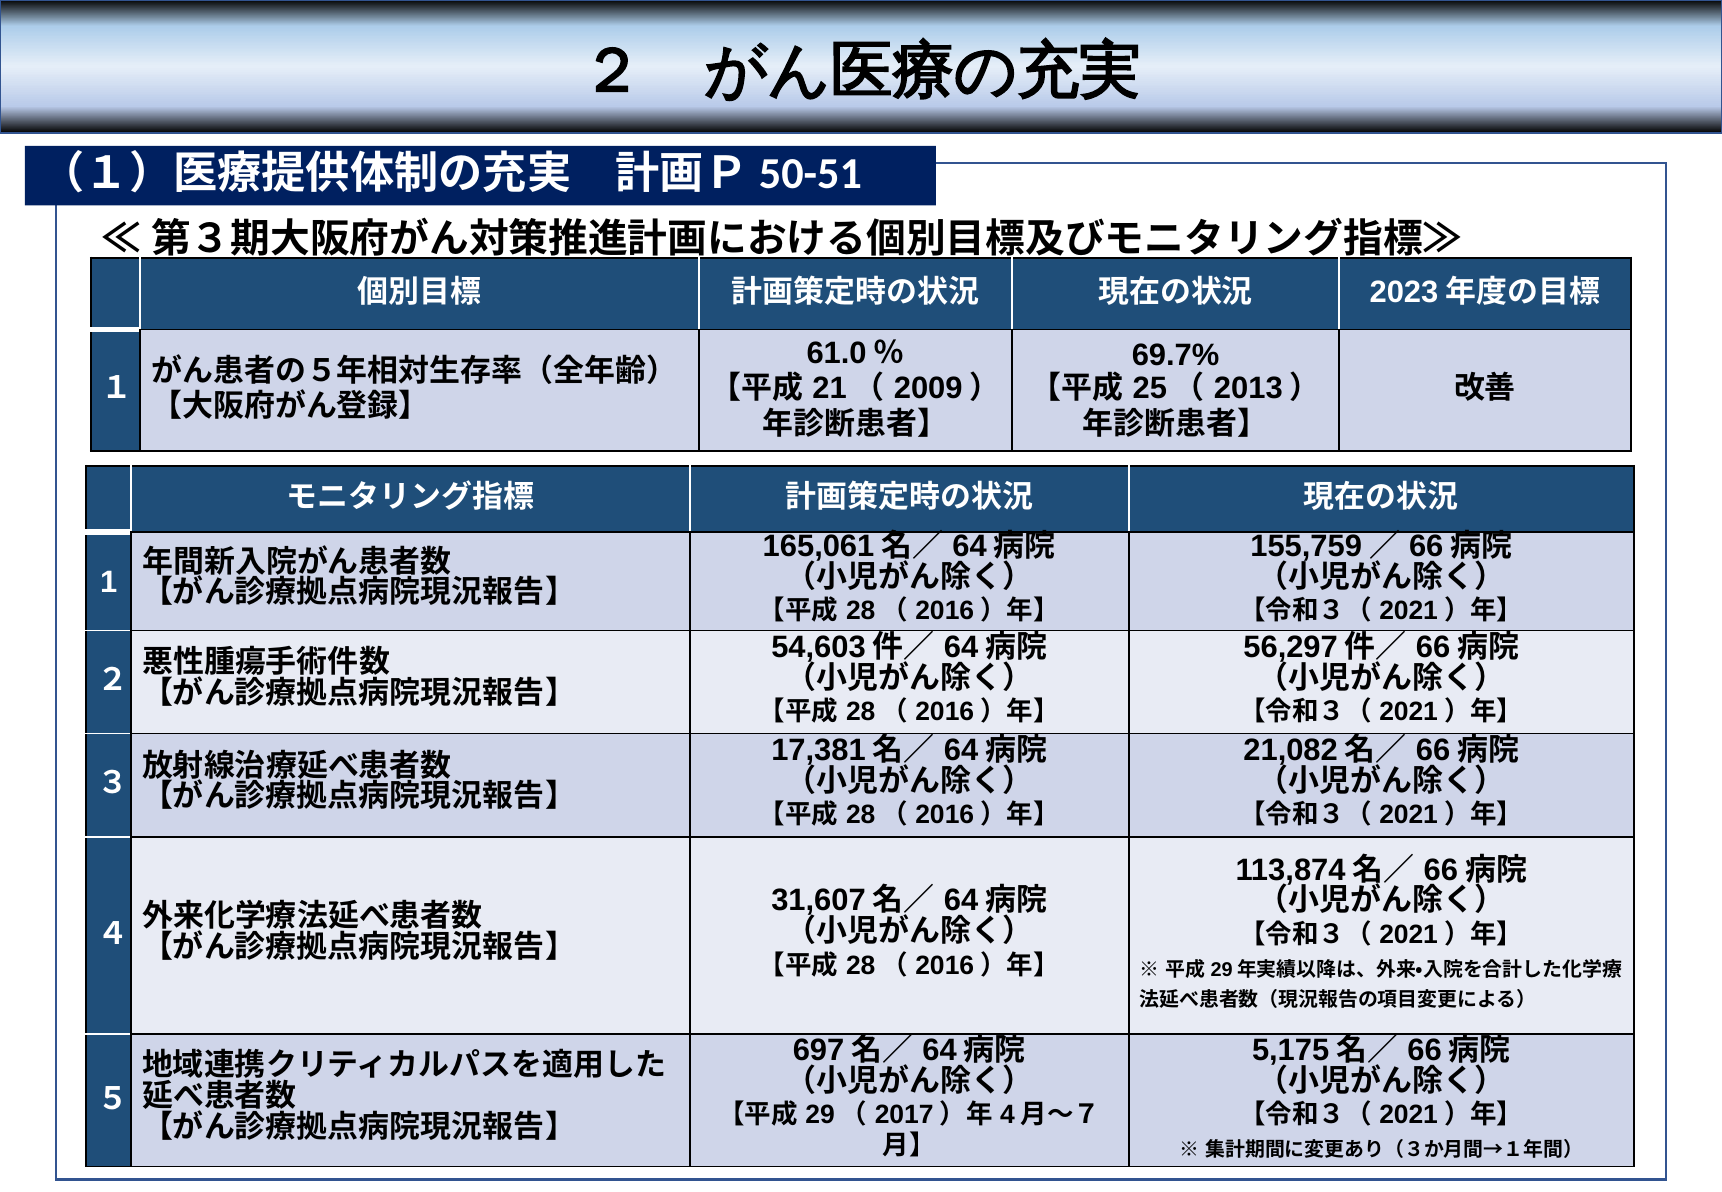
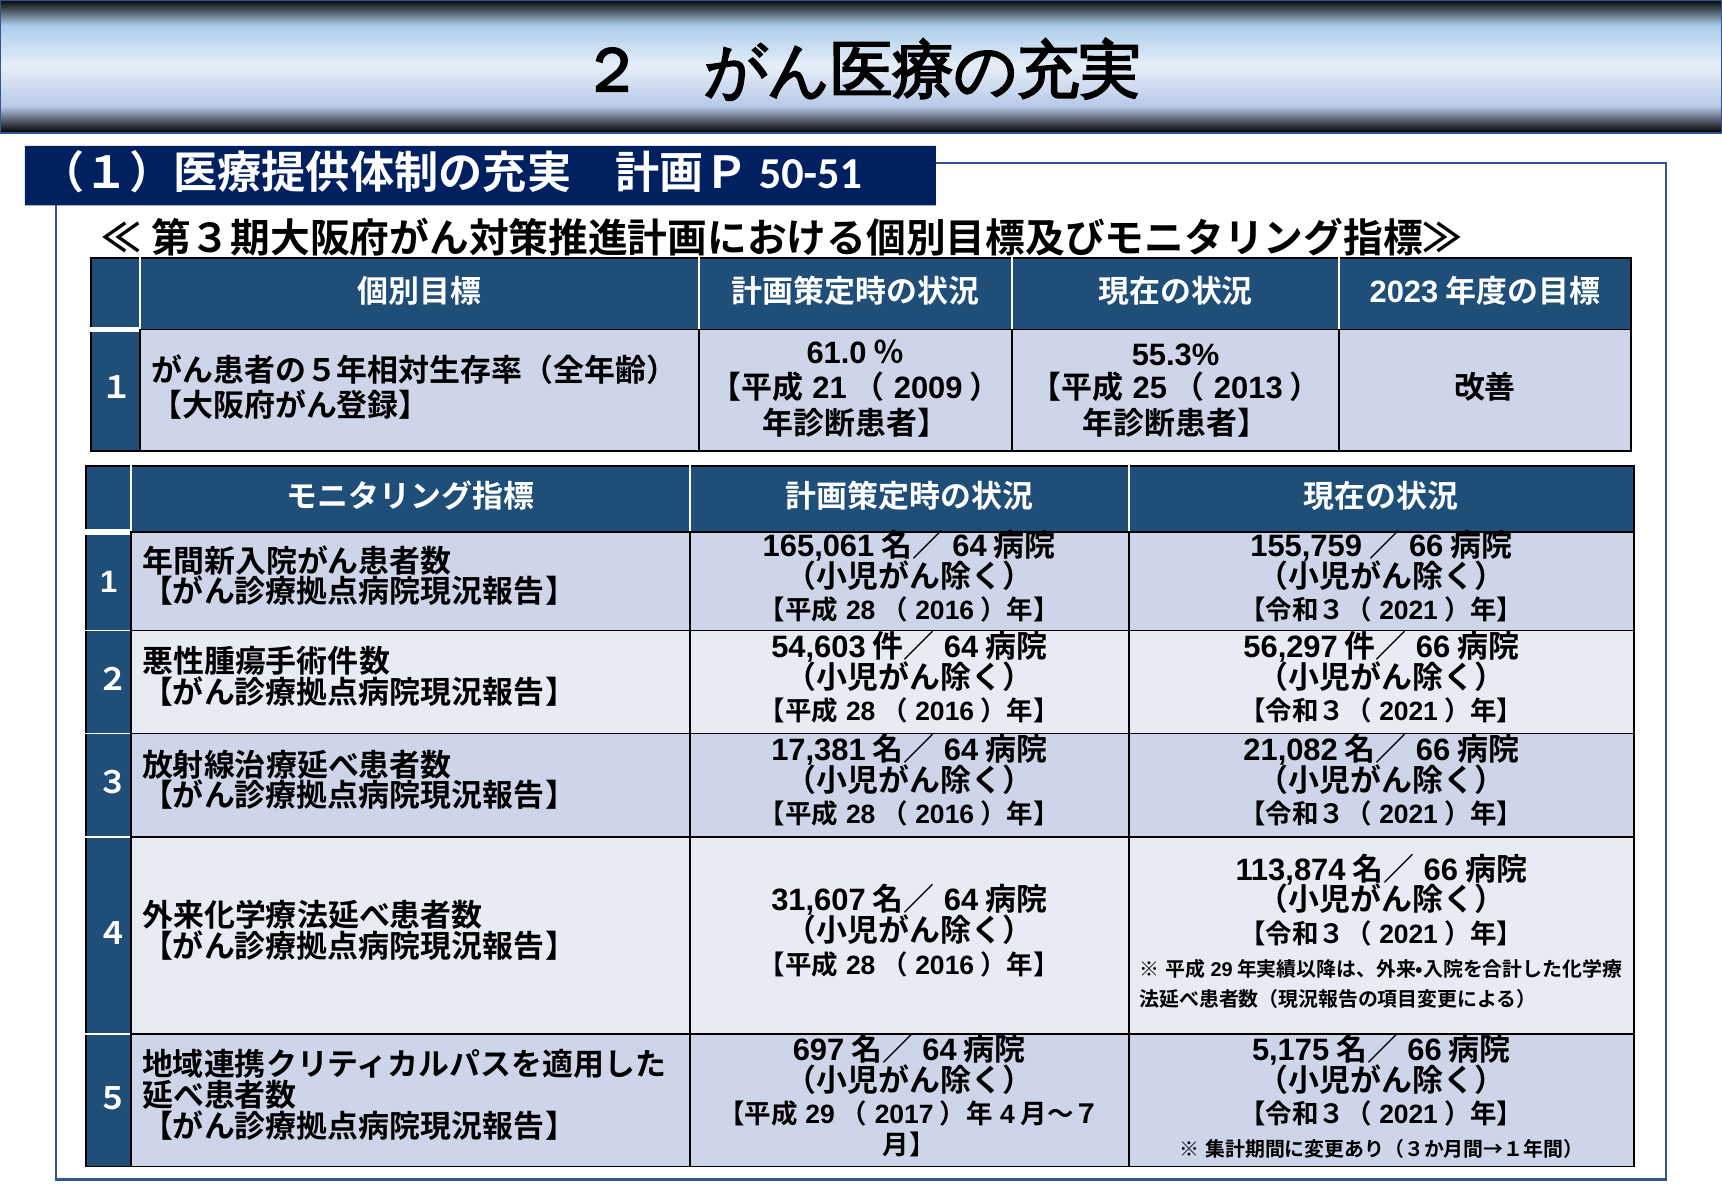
69.7%: 69.7% -> 55.3% (1176, 356)
